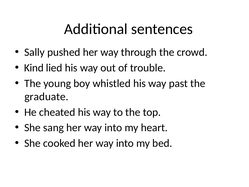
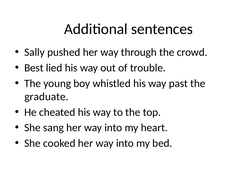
Kind: Kind -> Best (34, 68)
